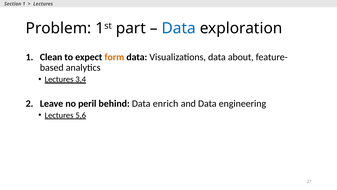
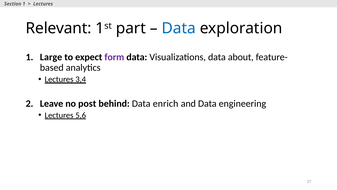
Problem: Problem -> Relevant (59, 28)
Clean: Clean -> Large (51, 57)
form colour: orange -> purple (114, 57)
peril: peril -> post (87, 103)
